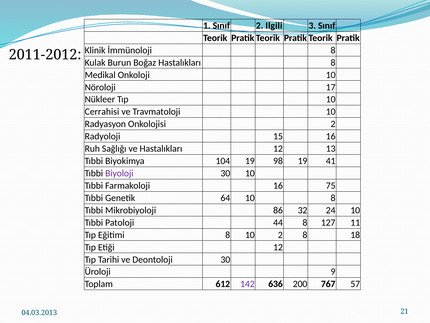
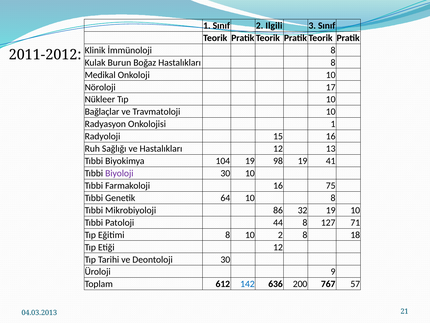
Cerrahisi: Cerrahisi -> Bağlaçlar (102, 112)
Onkolojisi 2: 2 -> 1 (333, 124)
32 24: 24 -> 19 (331, 210)
11: 11 -> 71 (355, 222)
142 colour: purple -> blue (247, 284)
